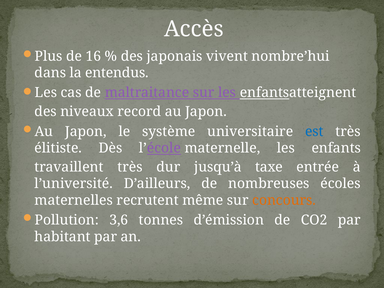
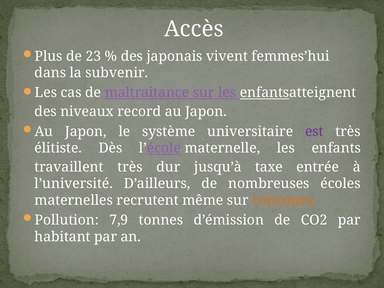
16: 16 -> 23 (93, 56)
nombre’hui: nombre’hui -> femmes’hui (291, 56)
entendus: entendus -> subvenir (117, 73)
est colour: blue -> purple (314, 131)
3,6: 3,6 -> 7,9 (119, 220)
